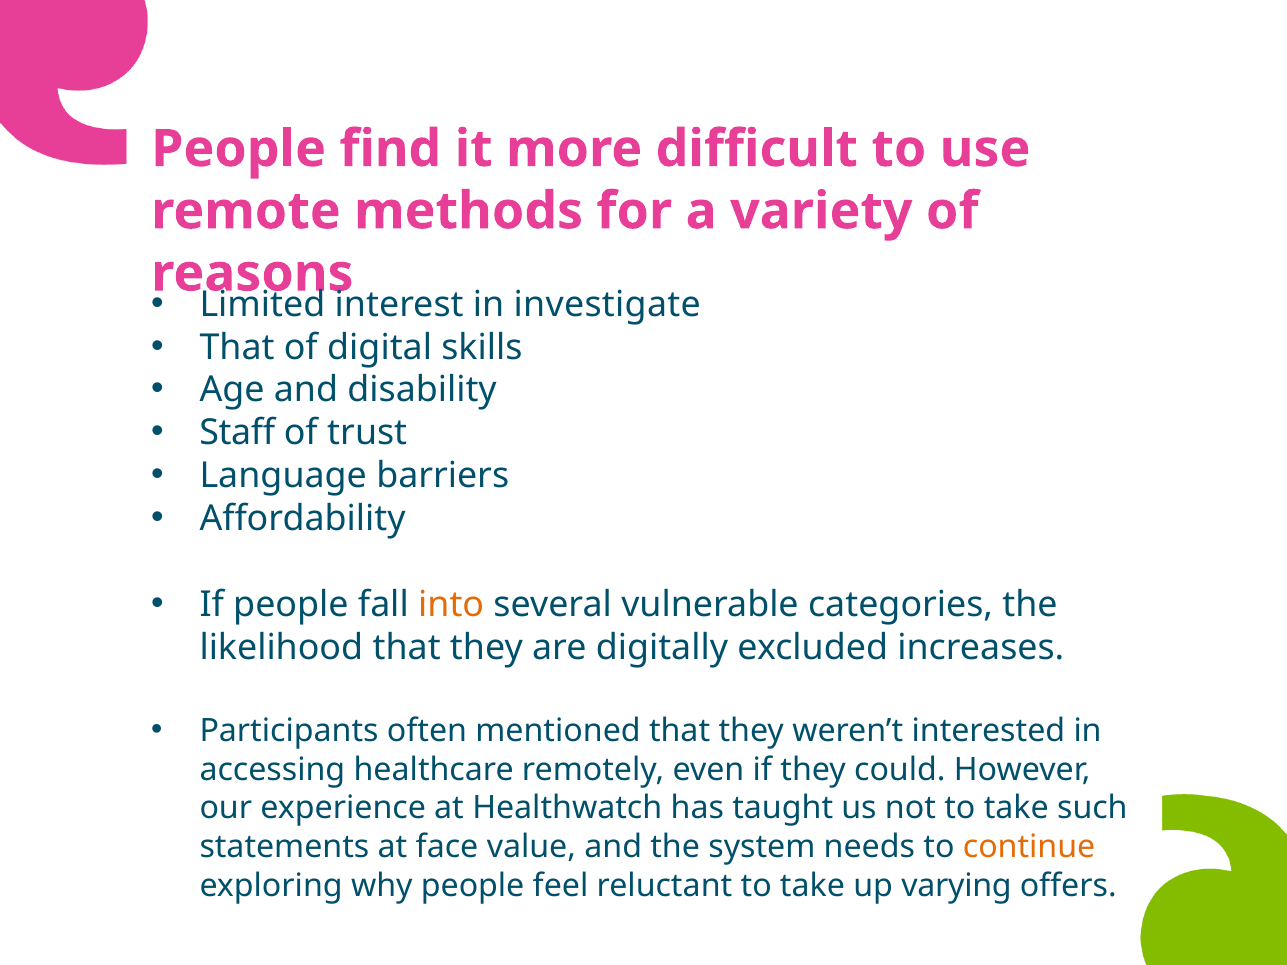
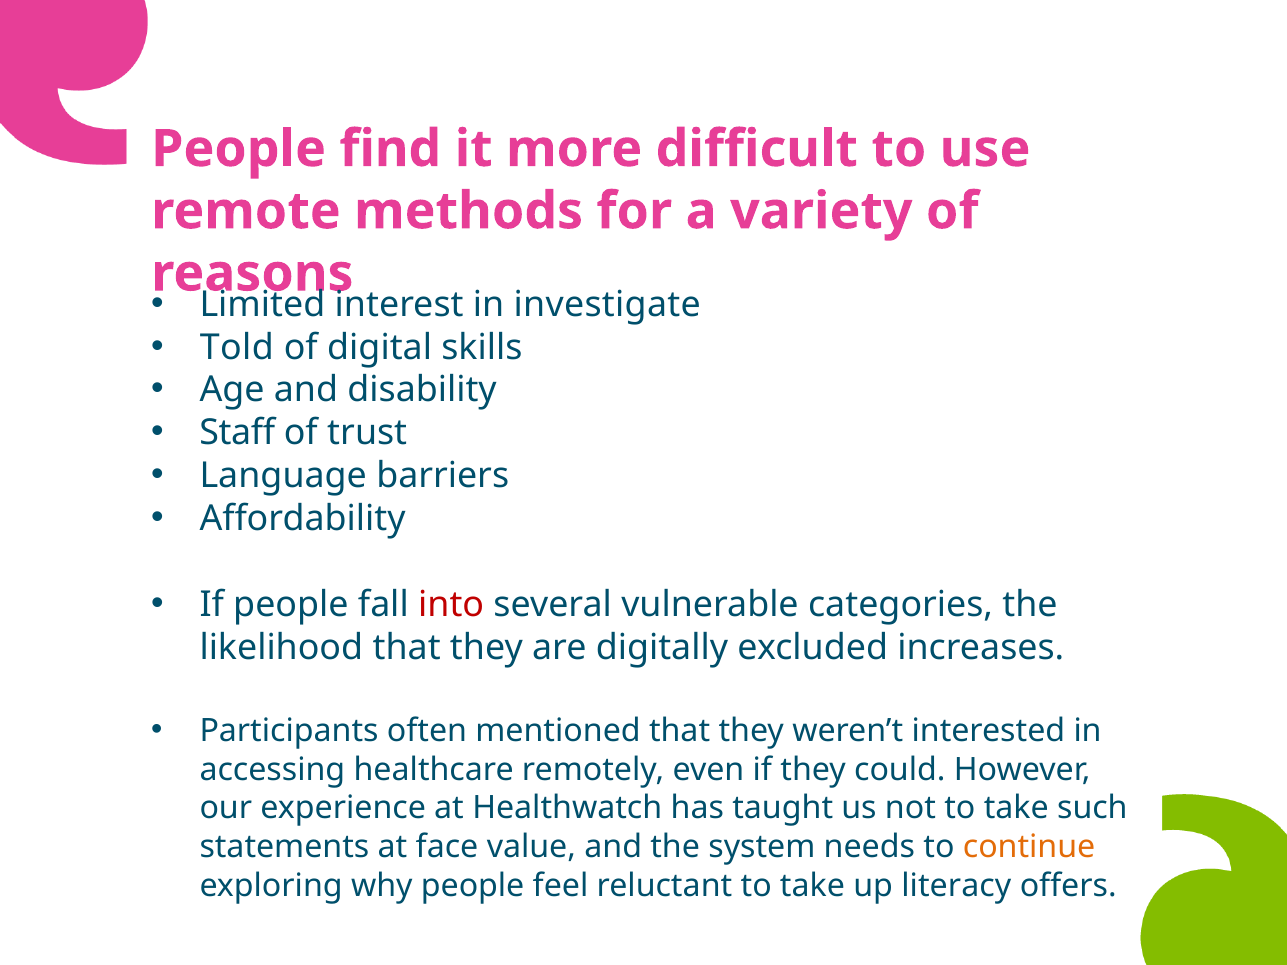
That: That -> Told (237, 347)
into colour: orange -> red (451, 605)
varying: varying -> literacy (956, 886)
